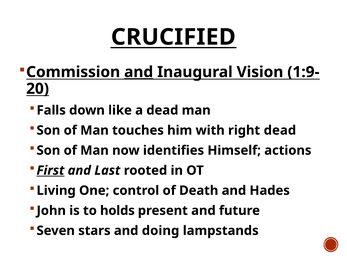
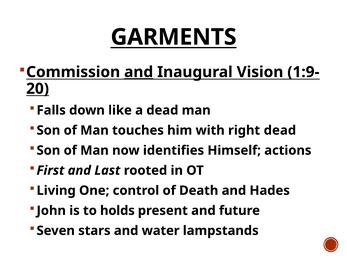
CRUCIFIED: CRUCIFIED -> GARMENTS (174, 37)
First underline: present -> none (50, 171)
doing: doing -> water (161, 231)
